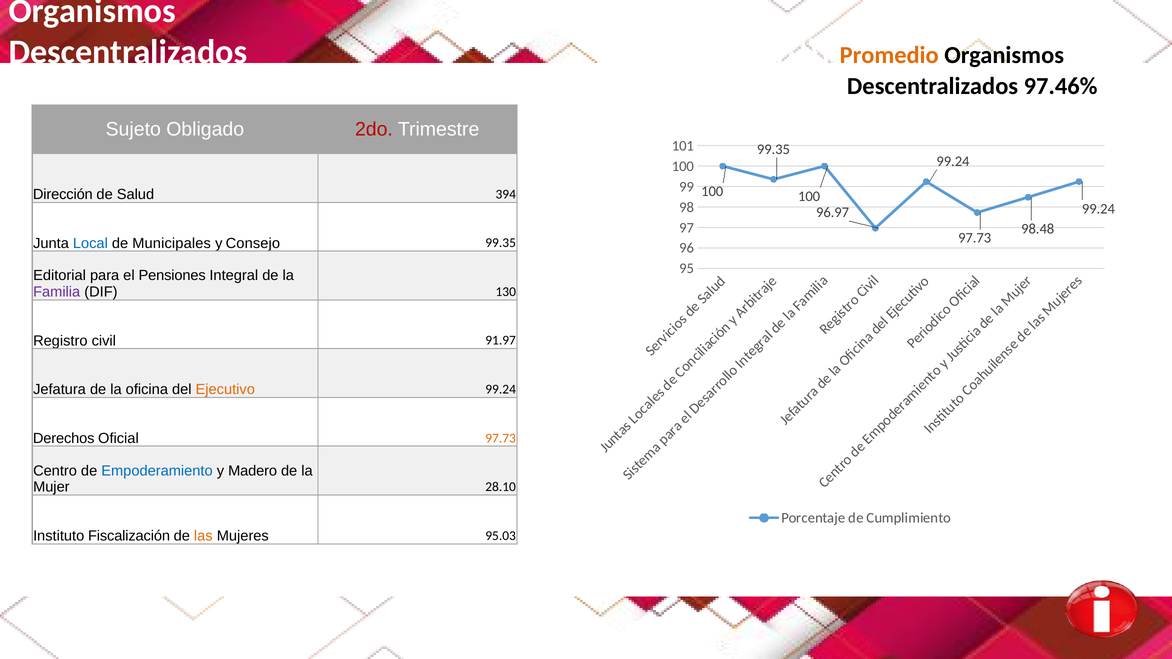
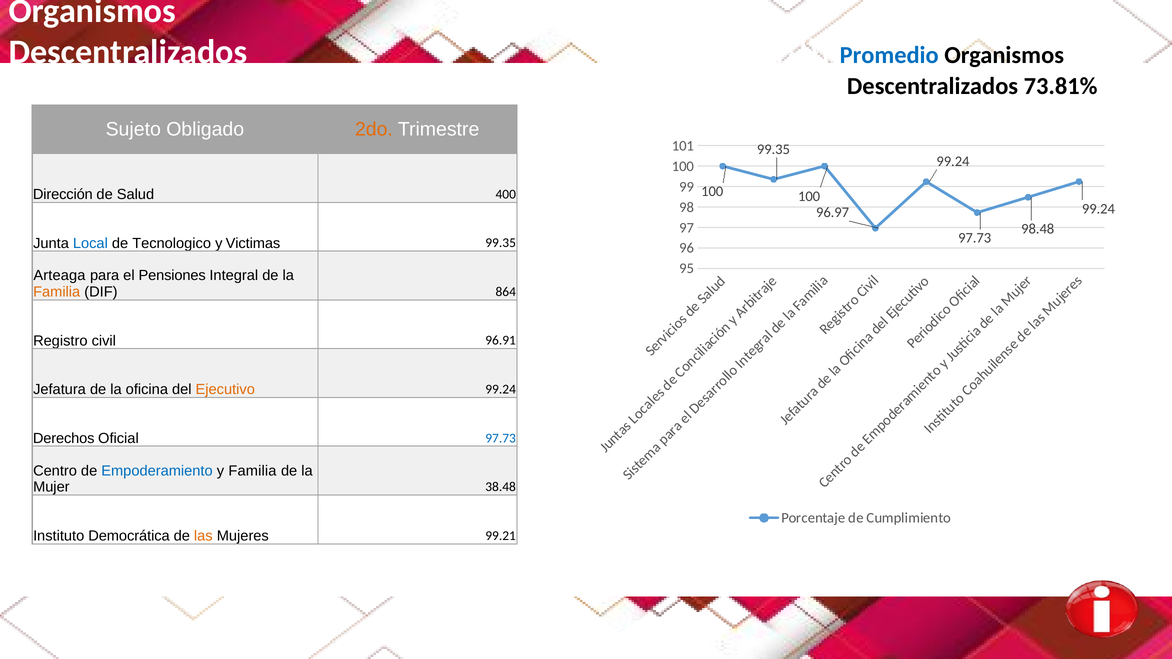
Promedio colour: orange -> blue (889, 55)
97.46%: 97.46% -> 73.81% (1061, 86)
2do colour: red -> orange (374, 129)
394: 394 -> 400 (506, 194)
Municipales: Municipales -> Tecnologico (172, 243)
Consejo: Consejo -> Victimas (253, 243)
Editorial: Editorial -> Arteaga (59, 276)
Familia colour: purple -> orange (57, 292)
130: 130 -> 864 (506, 292)
91.97: 91.97 -> 96.91 (501, 341)
97.73 colour: orange -> blue (501, 438)
y Madero: Madero -> Familia (252, 471)
28.10: 28.10 -> 38.48 (501, 487)
Fiscalización: Fiscalización -> Democrática (129, 536)
95.03: 95.03 -> 99.21 (501, 536)
